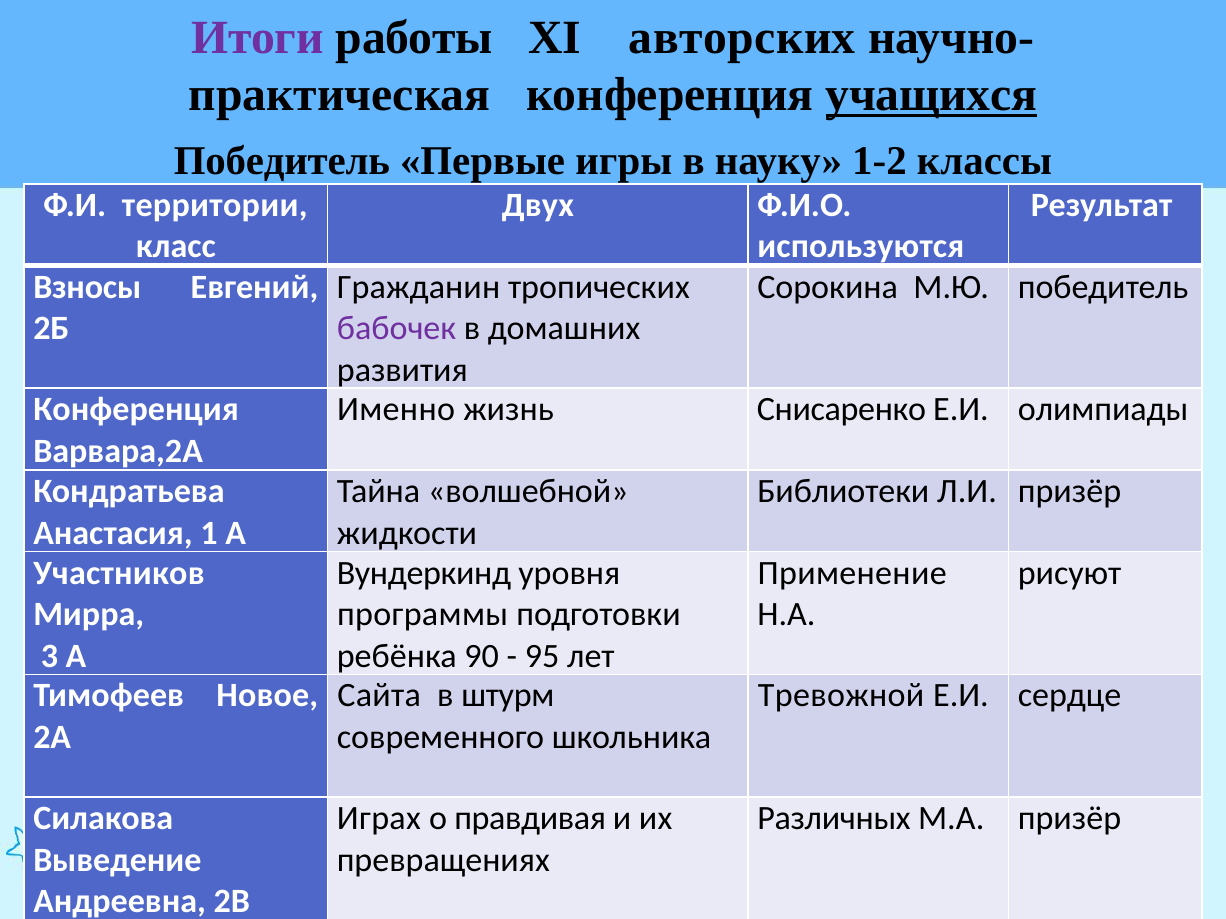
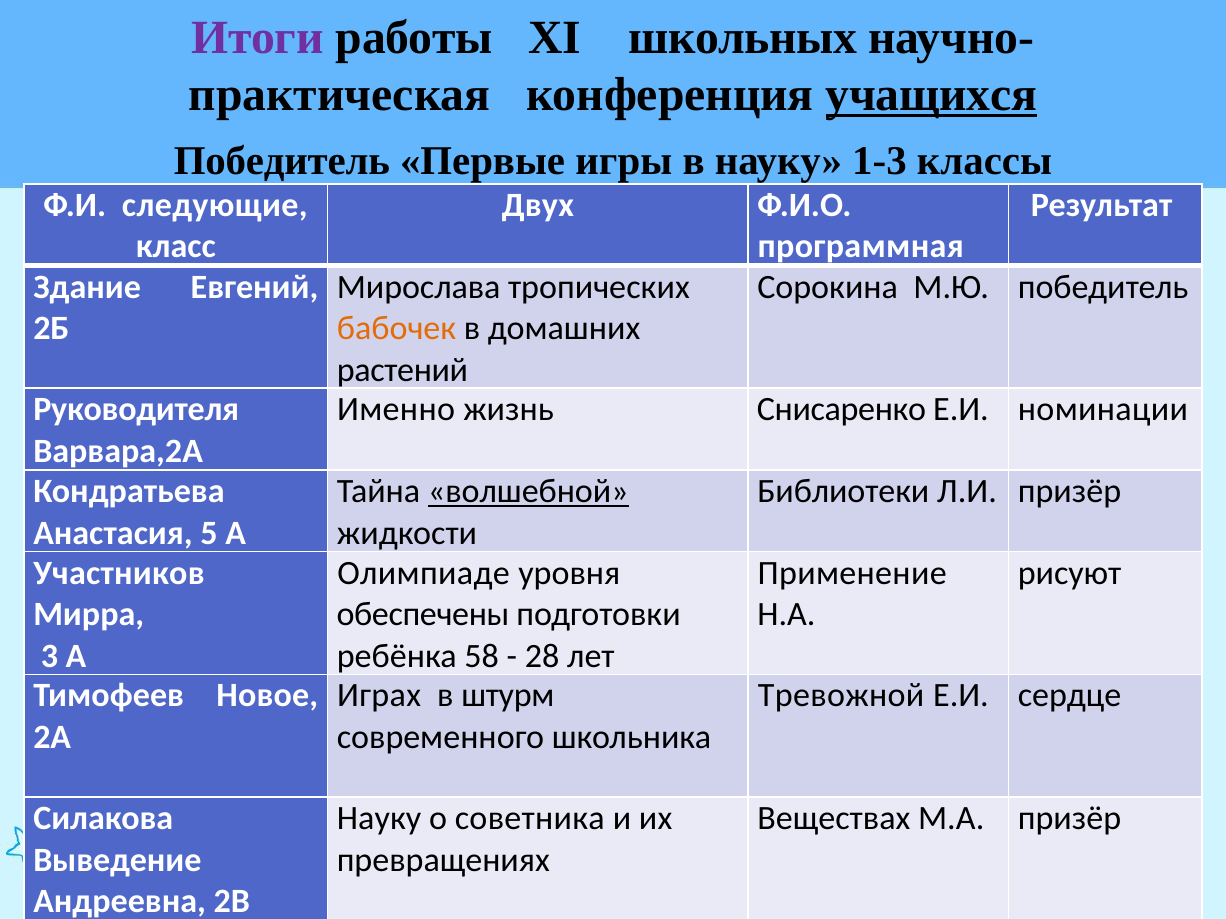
авторских: авторских -> школьных (743, 38)
1-2: 1-2 -> 1-3 (879, 161)
территории: территории -> следующие (215, 205)
используются: используются -> программная (861, 247)
Взносы: Взносы -> Здание (87, 287)
Гражданин: Гражданин -> Мирослава (419, 287)
бабочек colour: purple -> orange (397, 329)
развития: развития -> растений (402, 370)
Конференция: Конференция -> Руководителя (136, 410)
олимпиады: олимпиады -> номинации (1103, 410)
волшебной underline: none -> present (528, 491)
1: 1 -> 5 (209, 533)
Вундеркинд: Вундеркинд -> Олимпиаде (424, 573)
программы: программы -> обеспечены (423, 615)
90: 90 -> 58 (482, 657)
95: 95 -> 28 (542, 657)
Сайта: Сайта -> Играх (379, 696)
Играх: Играх -> Науку (379, 819)
правдивая: правдивая -> советника (530, 819)
Различных: Различных -> Веществах (834, 819)
